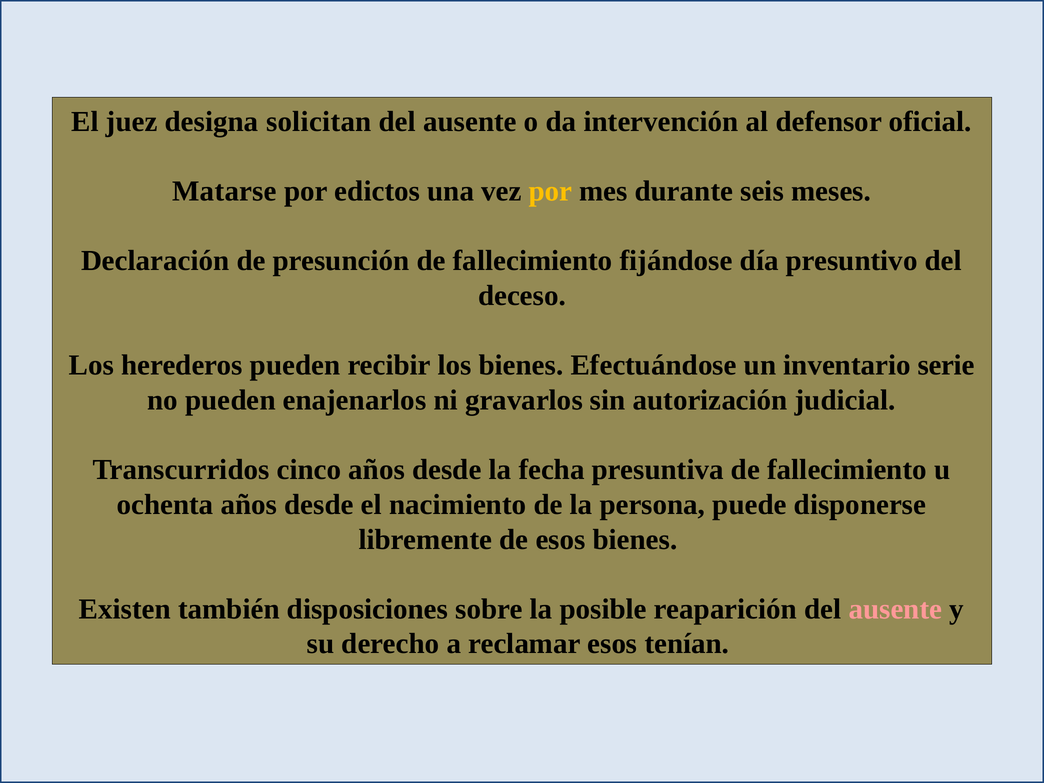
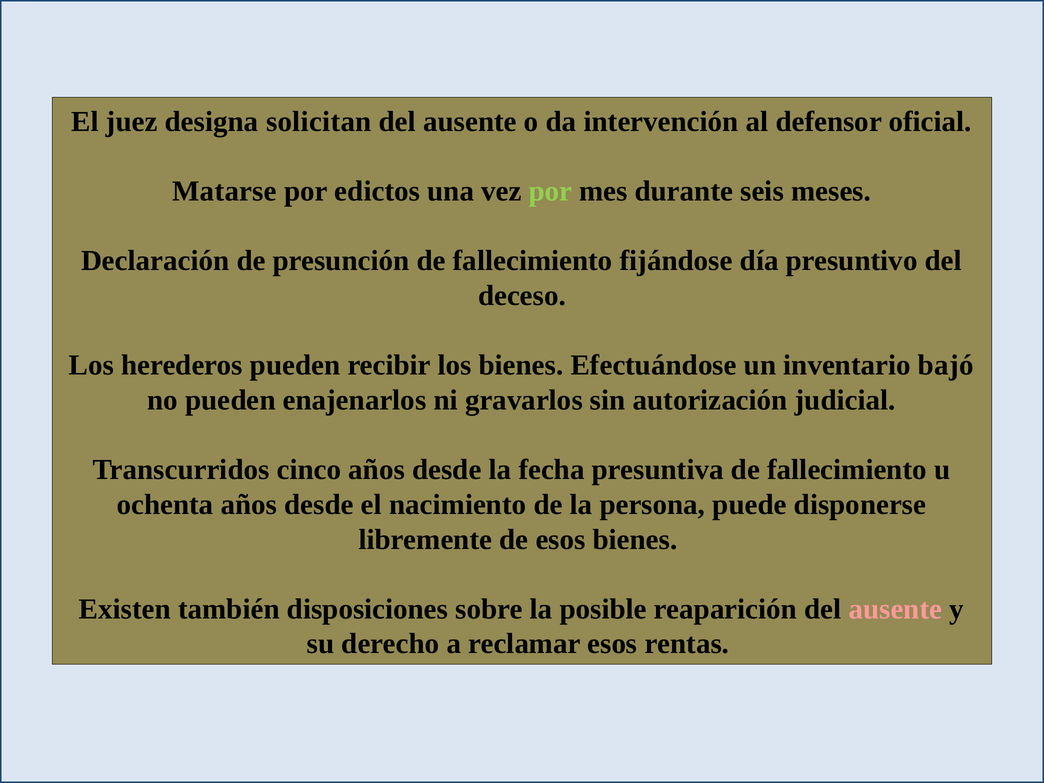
por colour: yellow -> light green (551, 191)
serie: serie -> bajó (946, 365)
tenían: tenían -> rentas (687, 644)
